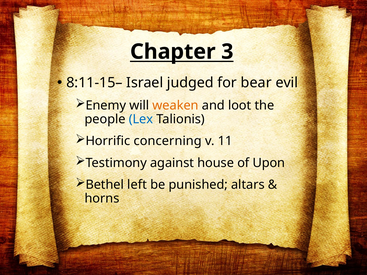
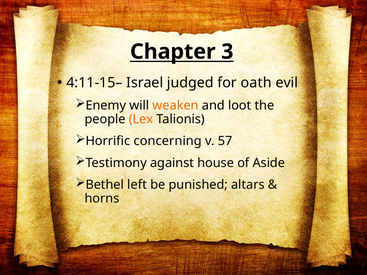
8:11-15–: 8:11-15– -> 4:11-15– (94, 83)
bear: bear -> oath (256, 83)
Lex colour: blue -> orange (141, 119)
11: 11 -> 57 (225, 141)
Upon: Upon -> Aside (269, 163)
